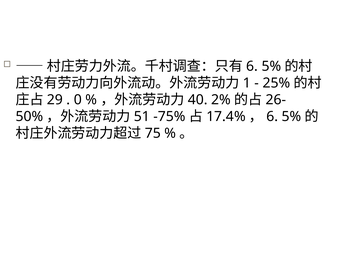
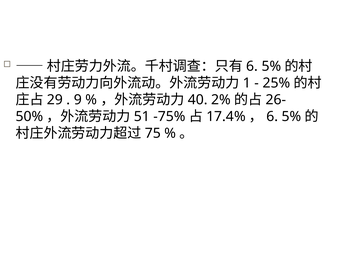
0: 0 -> 9 (78, 100)
